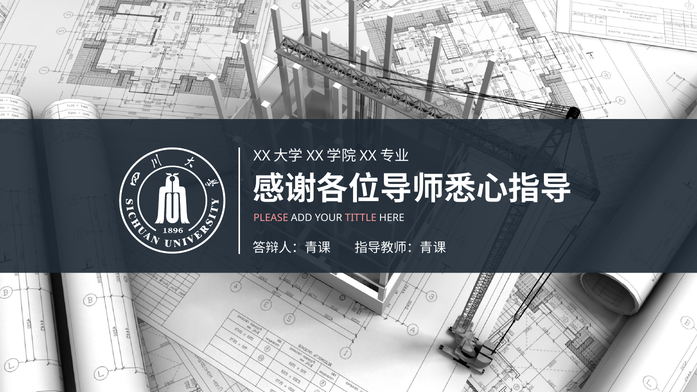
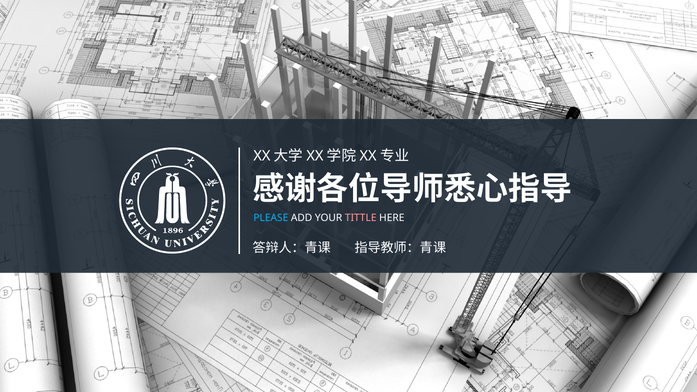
PLEASE colour: pink -> light blue (271, 218)
